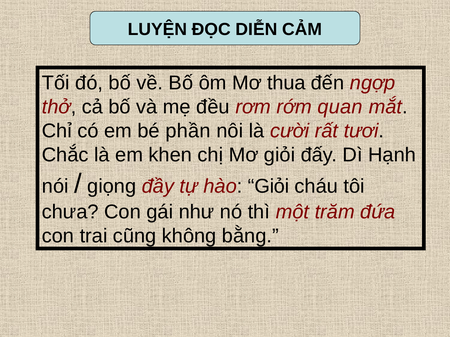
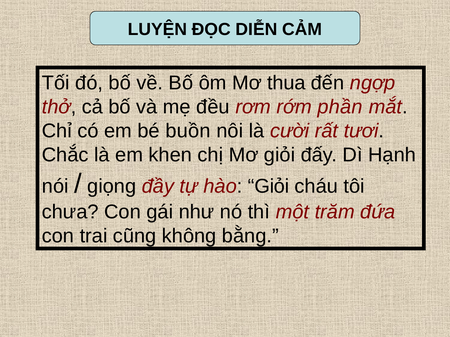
quan: quan -> phần (340, 107)
phần: phần -> buồn (188, 131)
